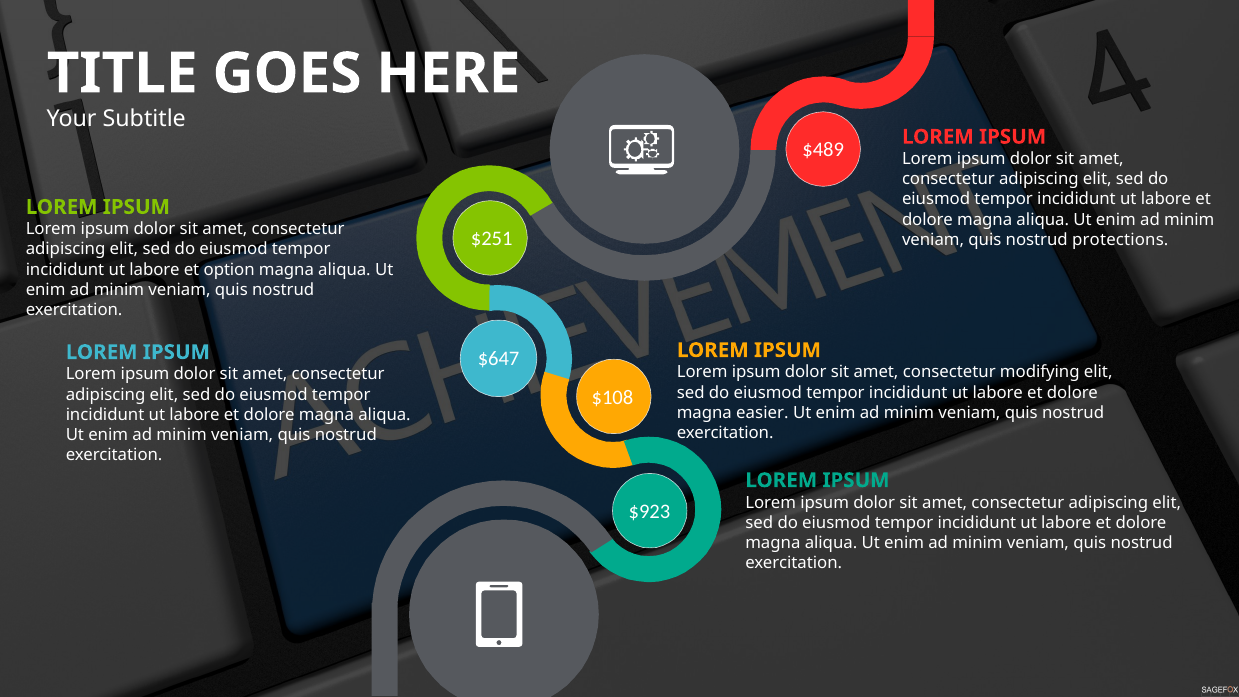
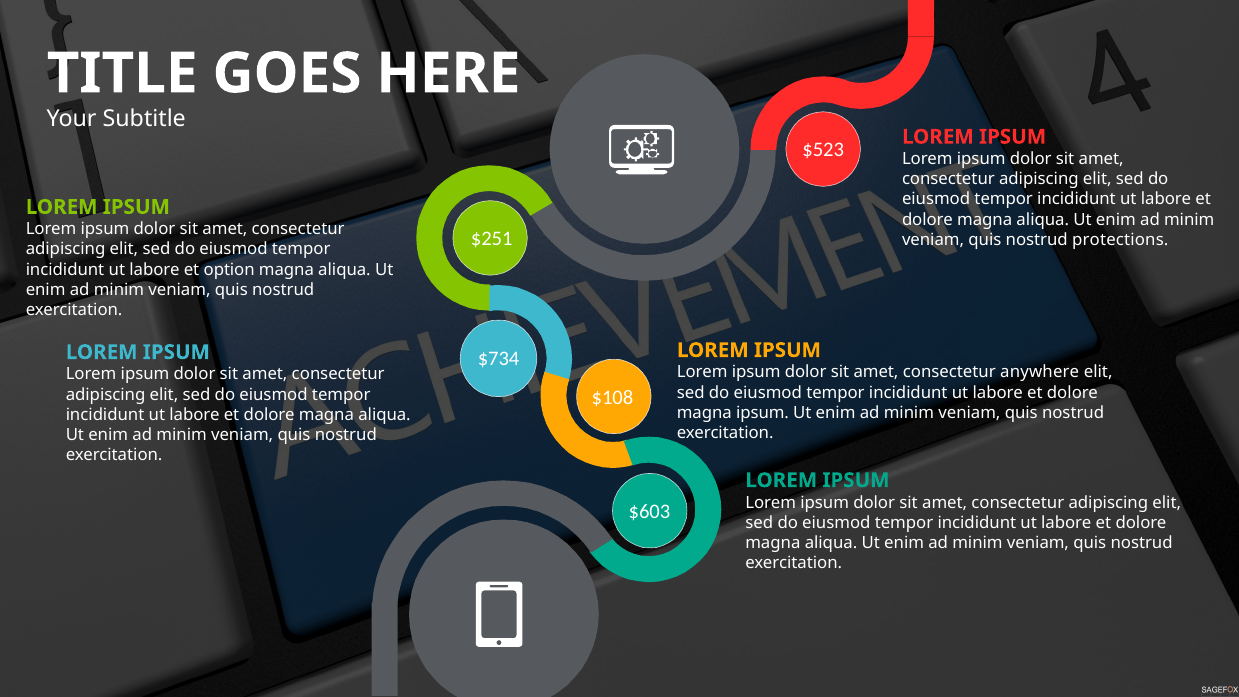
$489: $489 -> $523 (823, 150)
$647: $647 -> $734 (499, 359)
modifying: modifying -> anywhere (1040, 372)
magna easier: easier -> ipsum (763, 413)
$923: $923 -> $603 (649, 512)
